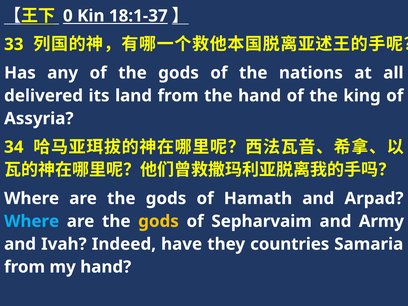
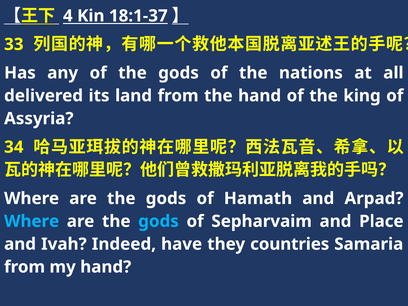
0: 0 -> 4 (68, 16)
gods colour: yellow -> light blue (158, 221)
Army: Army -> Place (381, 221)
